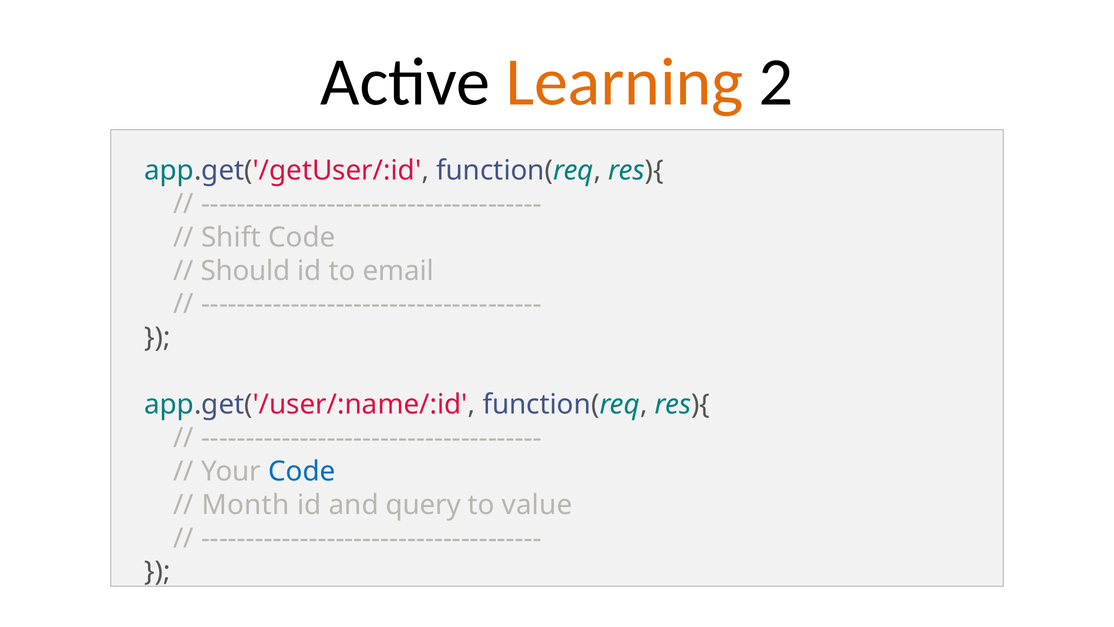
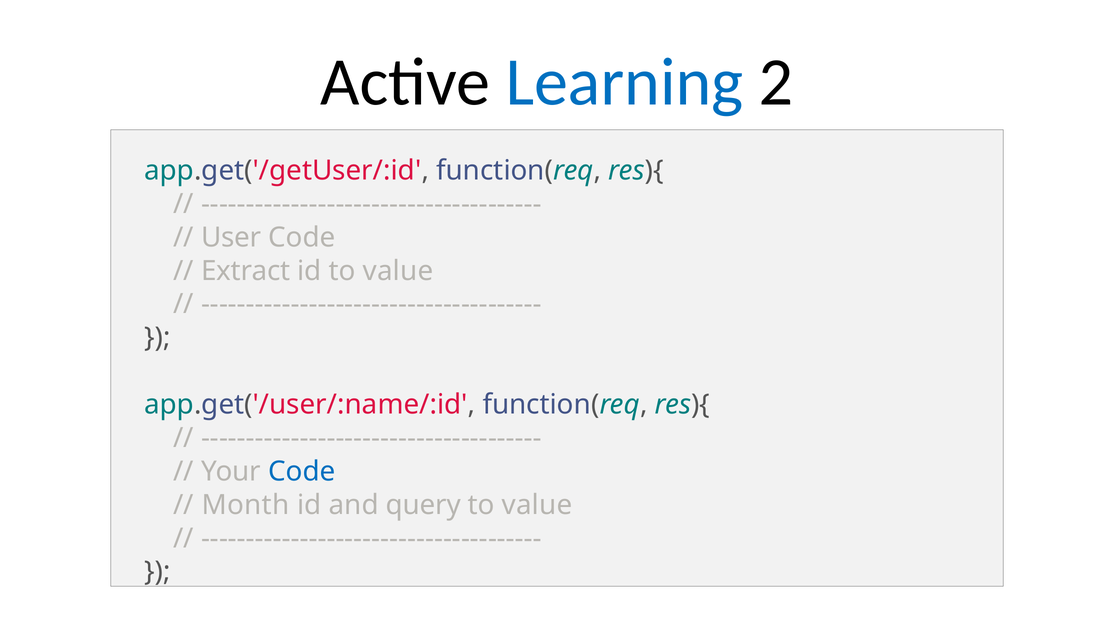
Learning colour: orange -> blue (624, 82)
Shift: Shift -> User (231, 237)
Should: Should -> Extract (246, 271)
id to email: email -> value (398, 271)
